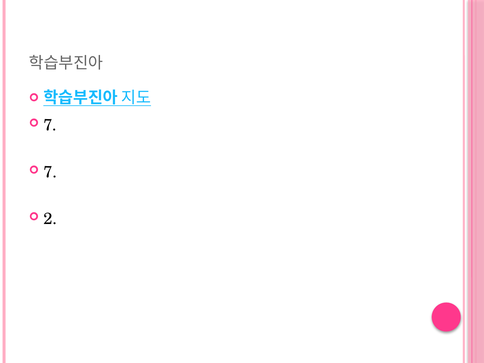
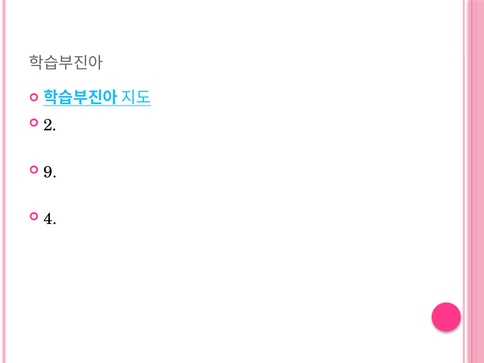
7: 7 -> 2 (50, 125)
7: 7 -> 9 (50, 172)
2: 2 -> 4 (50, 219)
